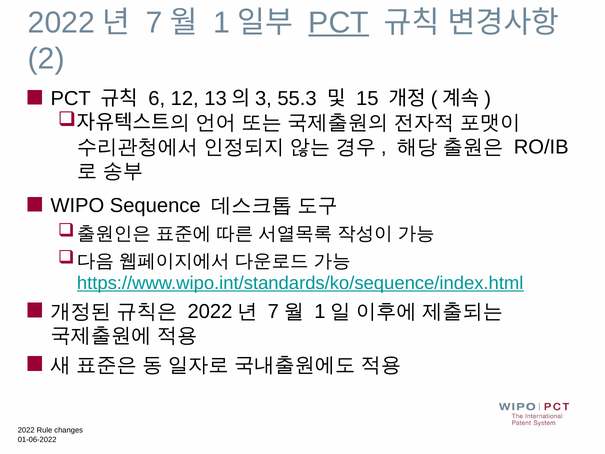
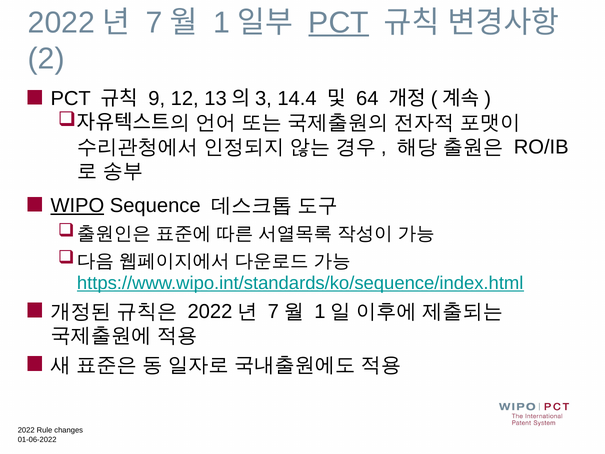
6: 6 -> 9 (157, 99)
55.3: 55.3 -> 14.4 (297, 99)
15: 15 -> 64 (367, 99)
WIPO underline: none -> present (77, 205)
